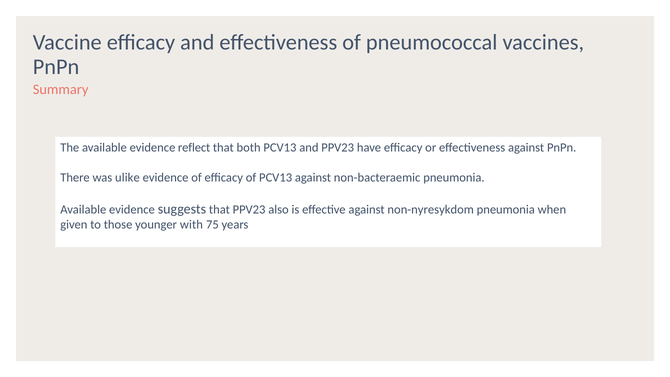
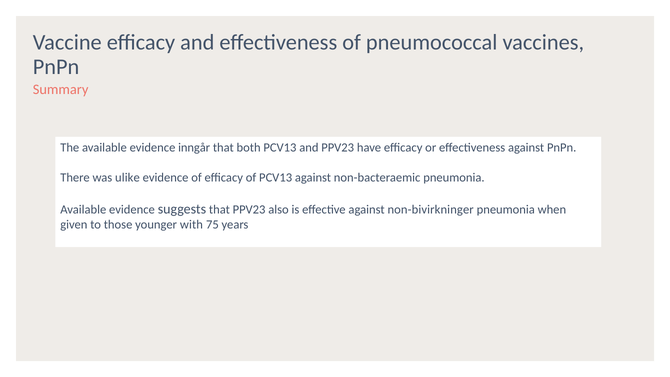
reflect: reflect -> inngår (194, 148)
non-nyresykdom: non-nyresykdom -> non-bivirkninger (431, 209)
